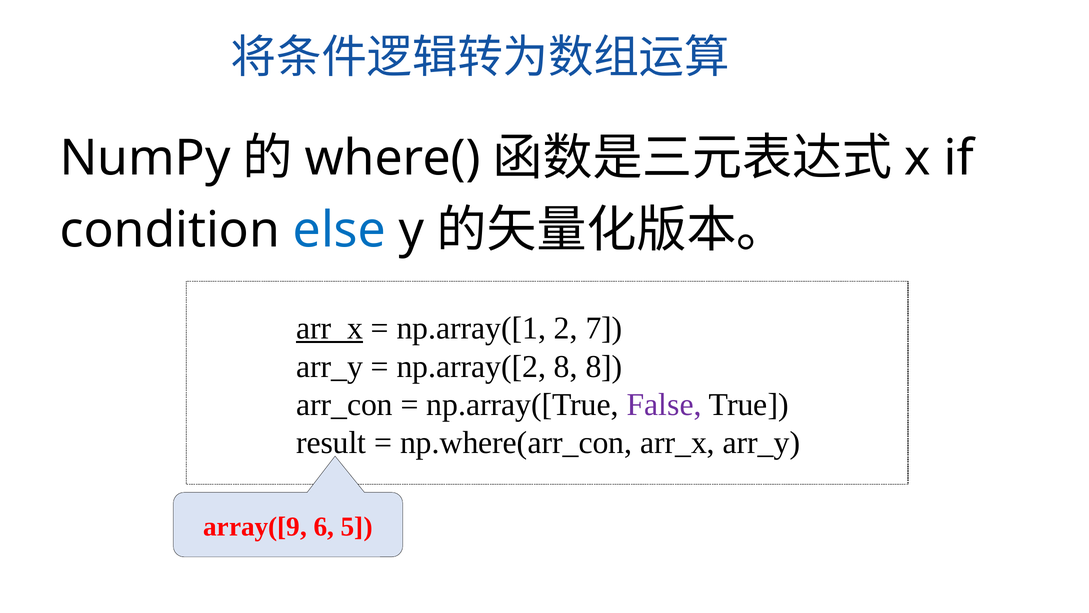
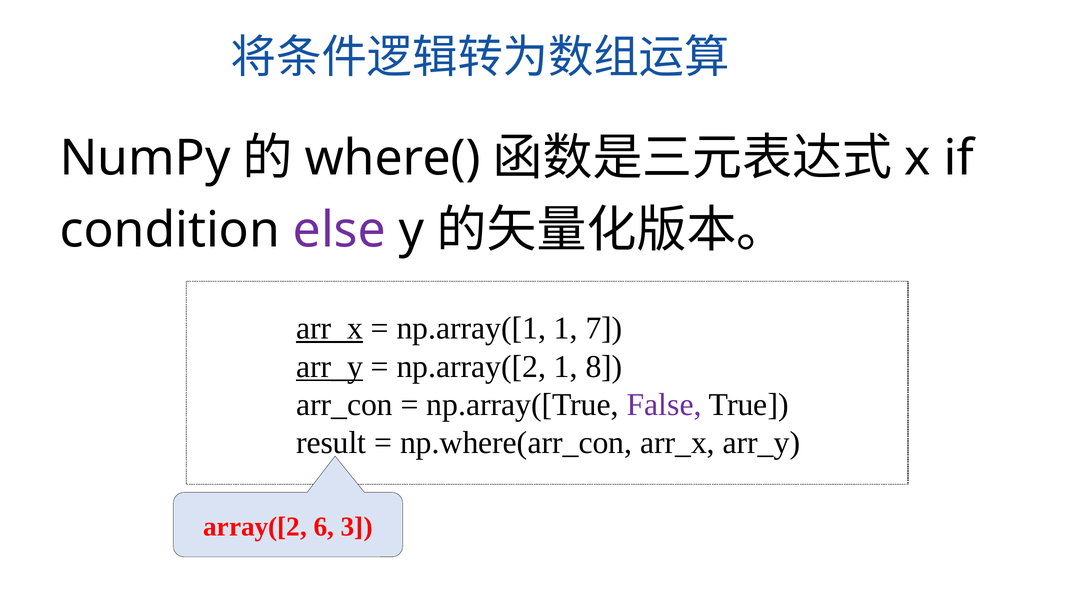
else colour: blue -> purple (339, 230)
np.array([1 2: 2 -> 1 (566, 328)
arr_y underline: none -> present (329, 366)
np.array([2 8: 8 -> 1 (566, 366)
array([9: array([9 -> array([2 (255, 526)
5: 5 -> 3 (357, 526)
